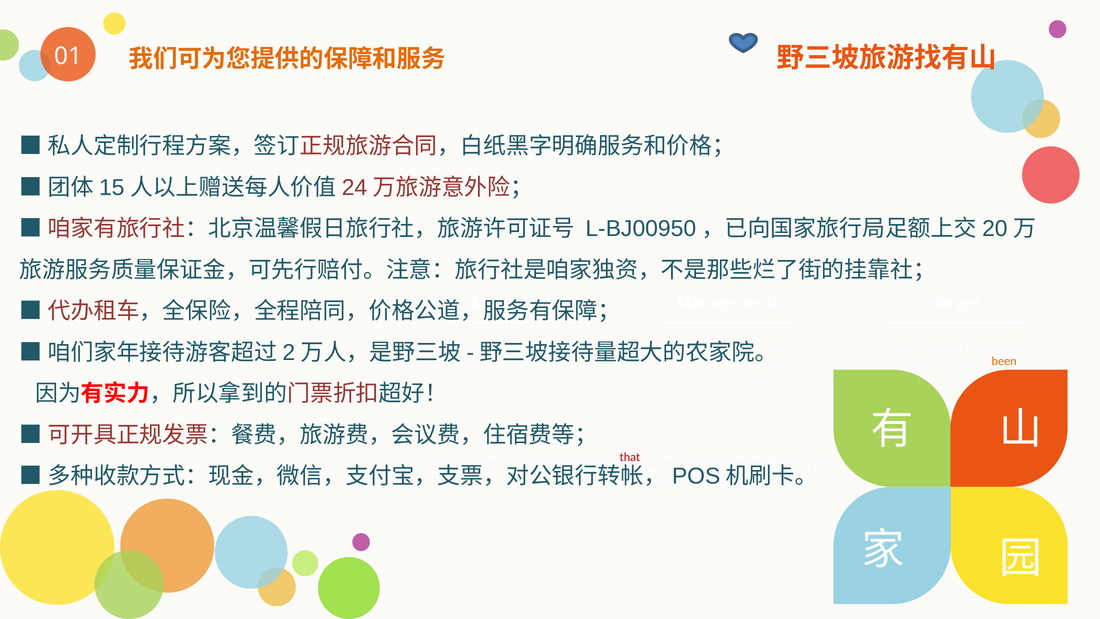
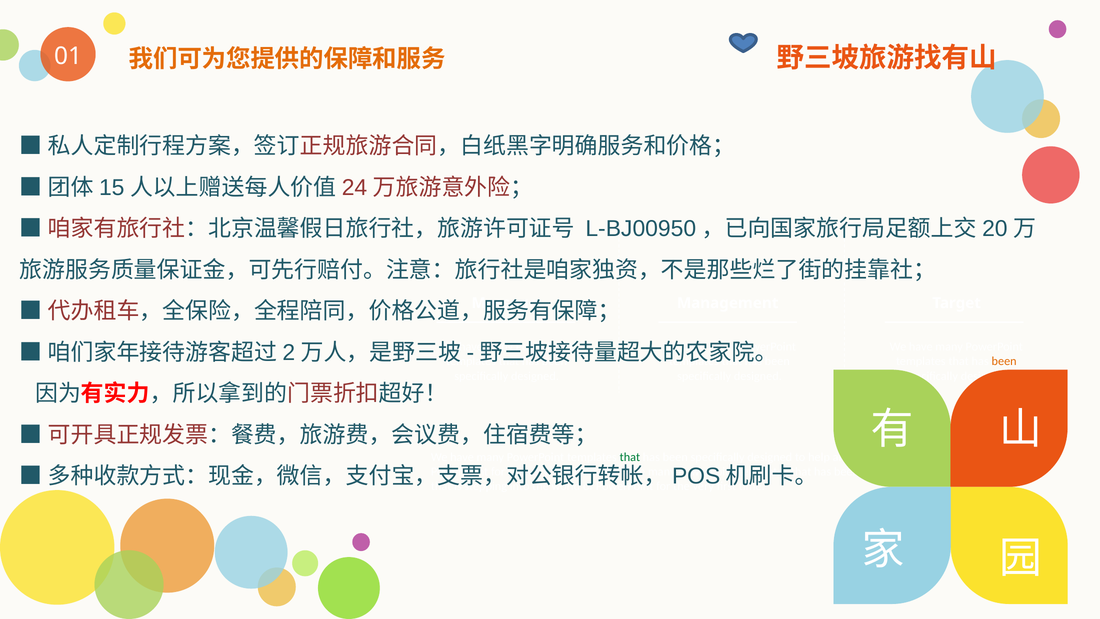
that colour: red -> green (630, 457)
